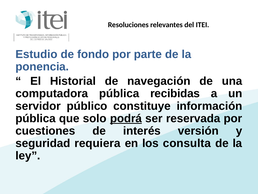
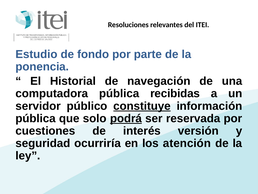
constituye underline: none -> present (142, 106)
requiera: requiera -> ocurriría (98, 143)
consulta: consulta -> atención (187, 143)
